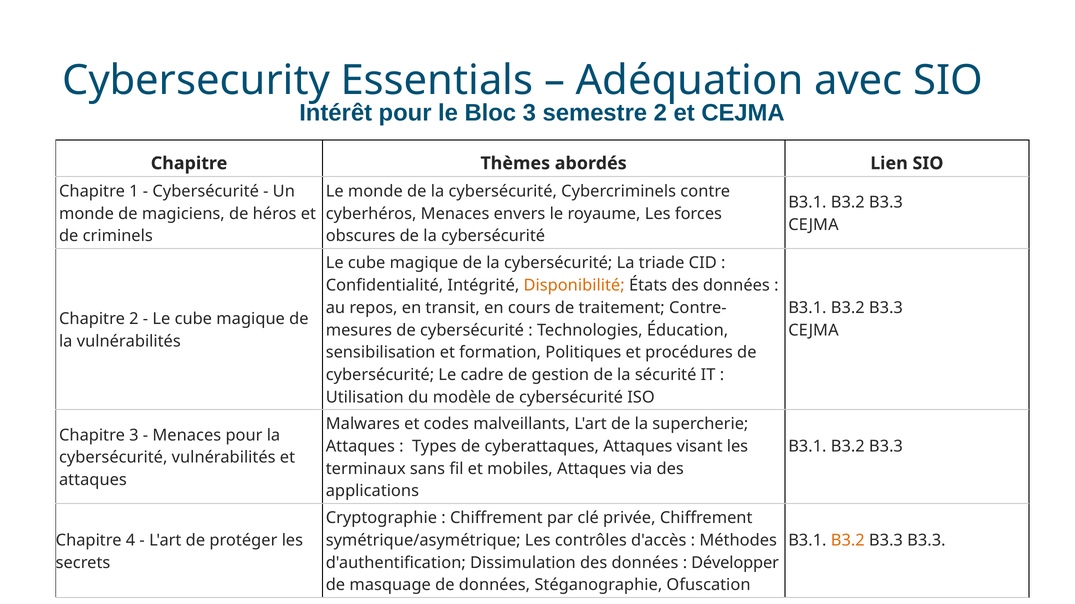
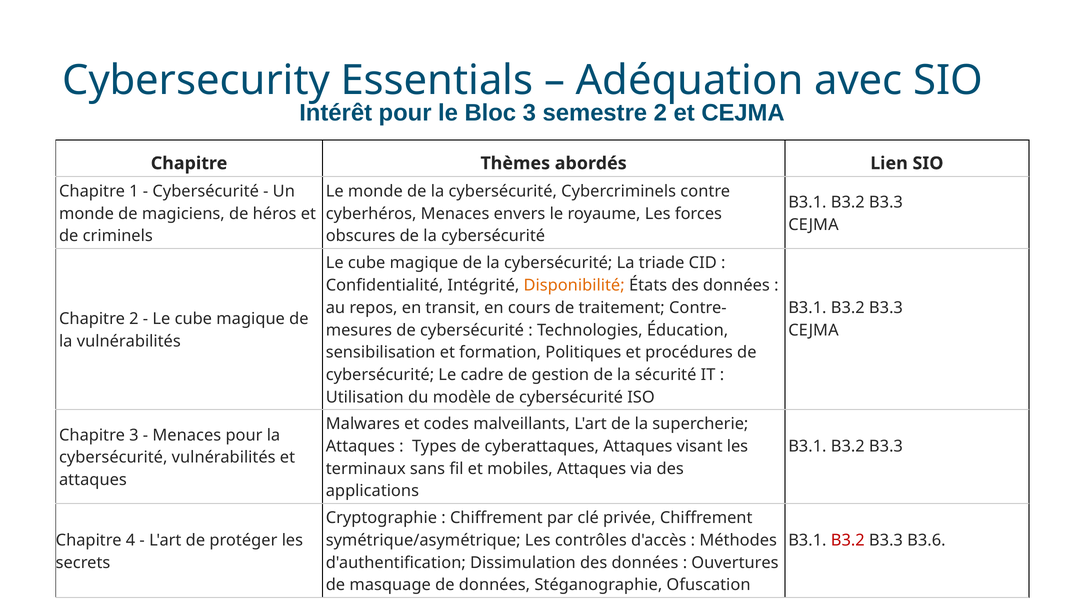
B3.2 colour: orange -> red (848, 541)
B3.3 B3.3: B3.3 -> B3.6 (926, 541)
Développer: Développer -> Ouvertures (735, 563)
